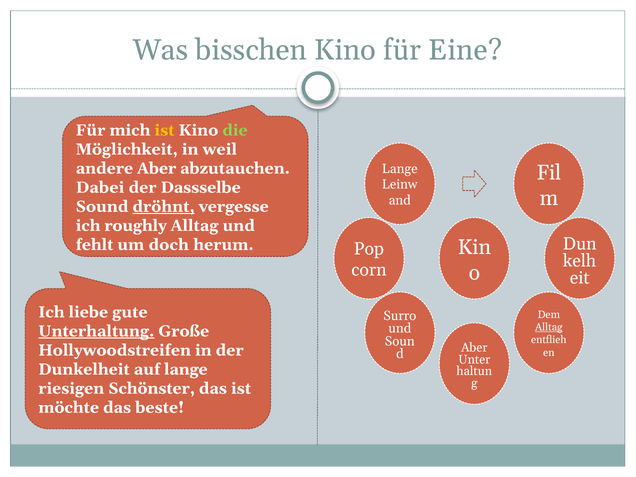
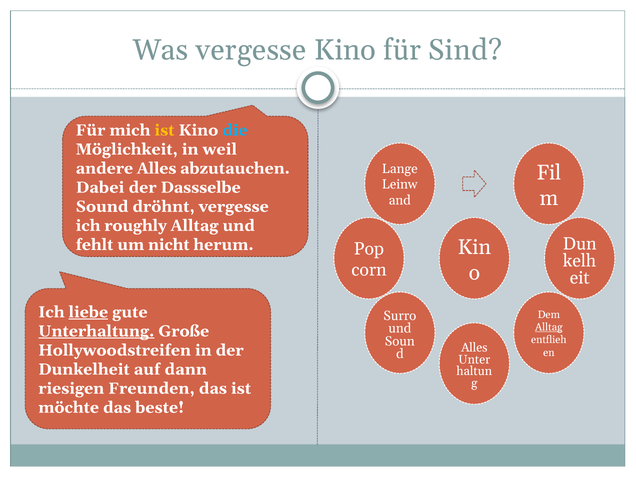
Was bisschen: bisschen -> vergesse (251, 50)
Eine: Eine -> Sind (465, 50)
die colour: light green -> light blue (235, 130)
andere Aber: Aber -> Alles (157, 168)
dröhnt underline: present -> none (164, 207)
doch: doch -> nicht (169, 245)
liebe underline: none -> present (88, 312)
Aber: Aber -> Alles (474, 348)
auf lange: lange -> dann (186, 369)
Schönster: Schönster -> Freunden (151, 388)
